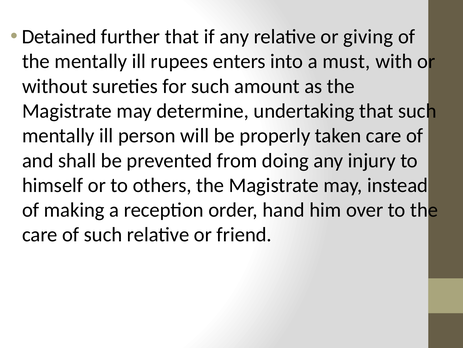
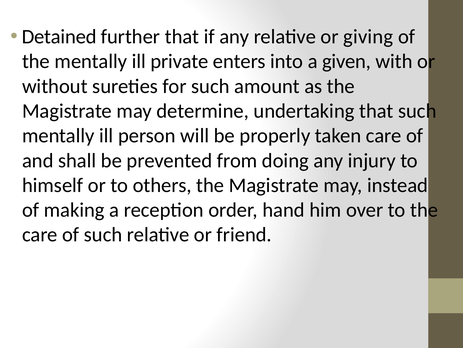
rupees: rupees -> private (180, 61)
must: must -> given (347, 61)
